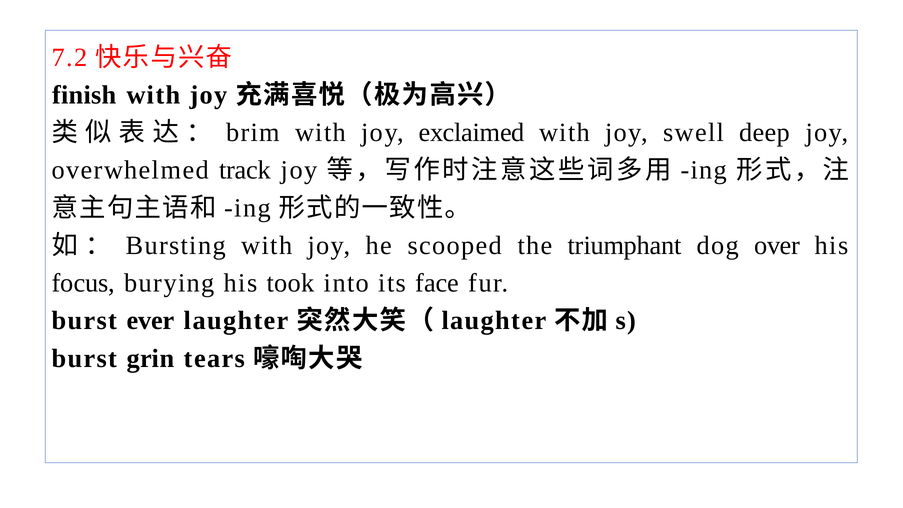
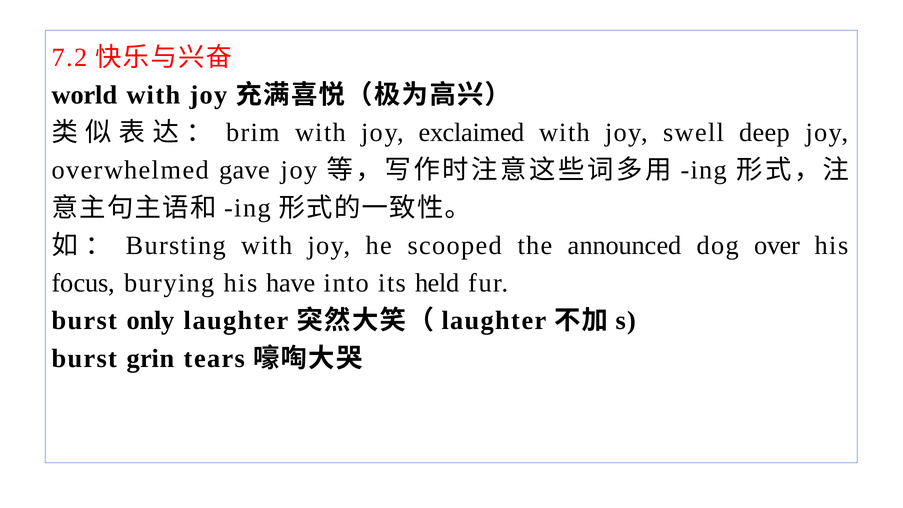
finish: finish -> world (84, 95)
track: track -> gave (245, 170)
triumphant: triumphant -> announced (625, 245)
took: took -> have (291, 283)
face: face -> held (437, 283)
ever: ever -> only (151, 321)
